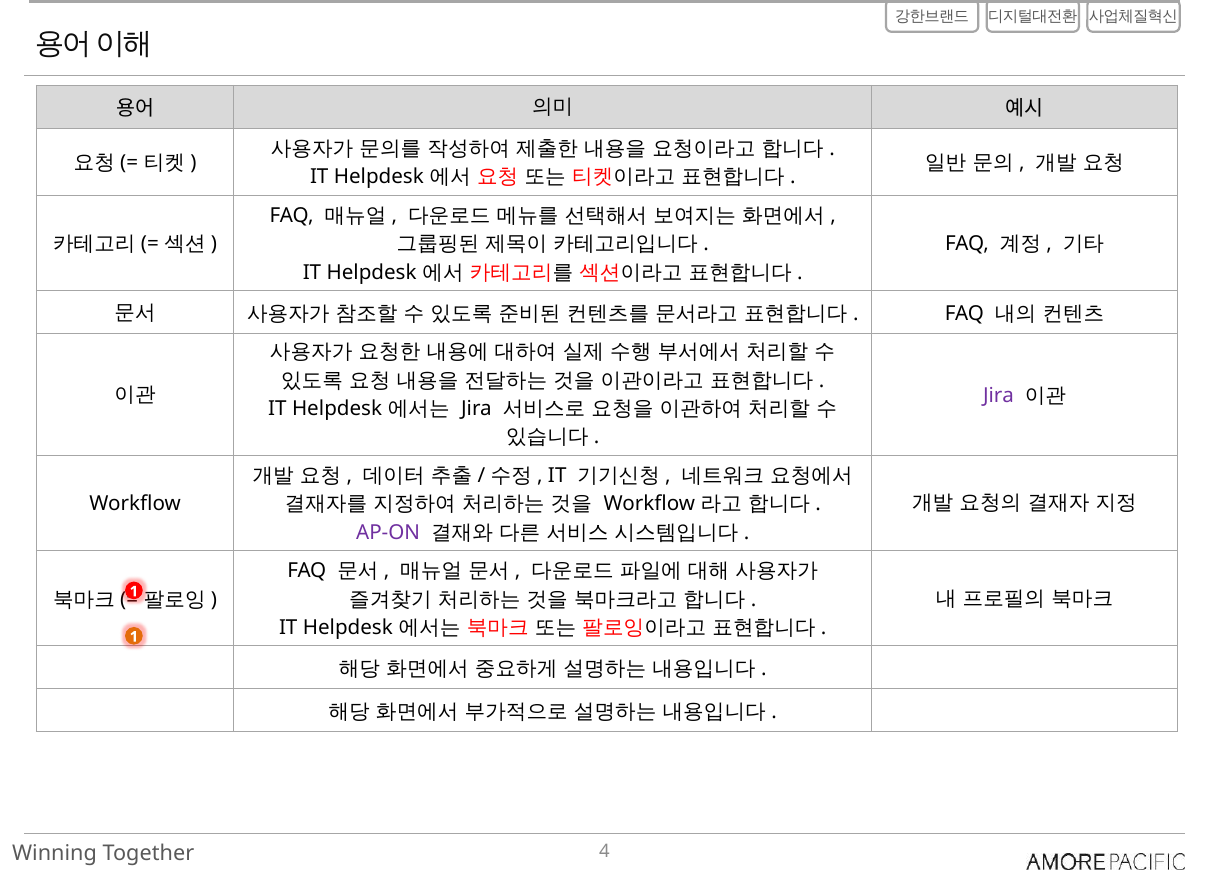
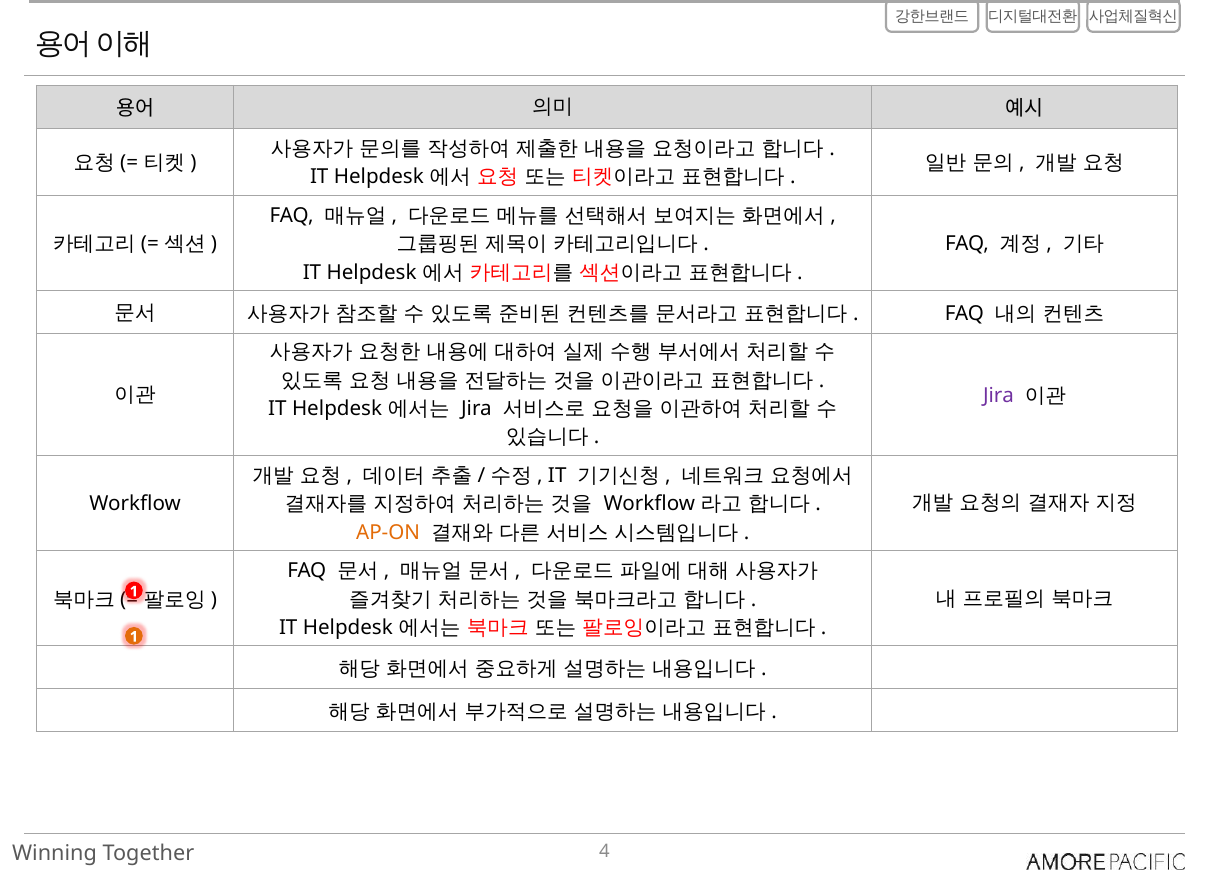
AP-ON colour: purple -> orange (388, 532)
